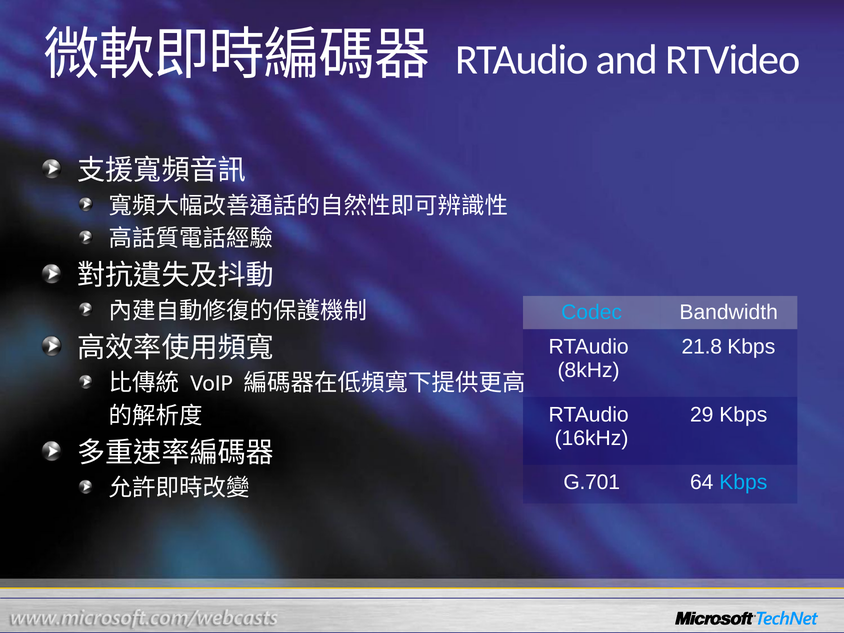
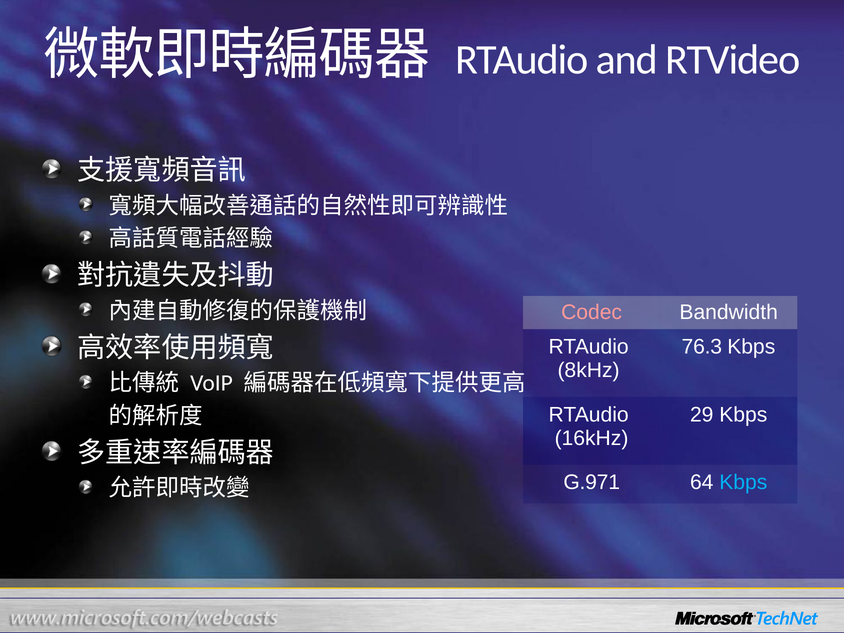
Codec colour: light blue -> pink (592, 312)
21.8: 21.8 -> 76.3 (702, 347)
G.701: G.701 -> G.971 (592, 482)
